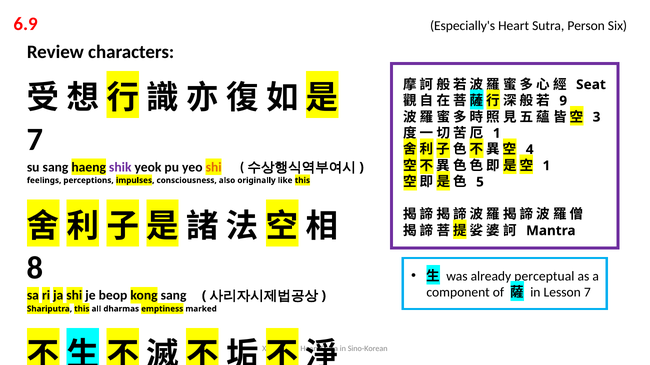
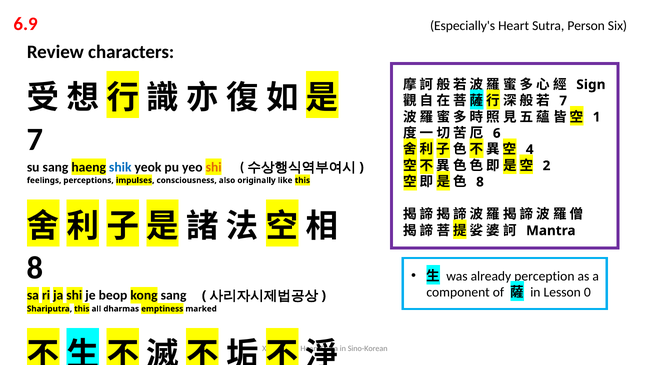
Seat: Seat -> Sign (591, 85)
9: 9 -> 7 (563, 101)
3: 3 -> 1 (597, 117)
1: 1 -> 6 (497, 134)
1: 1 -> 2 (546, 166)
shik colour: purple -> blue (120, 167)
5: 5 -> 8 (480, 182)
perceptual: perceptual -> perception (544, 277)
Lesson 7: 7 -> 0 (587, 293)
